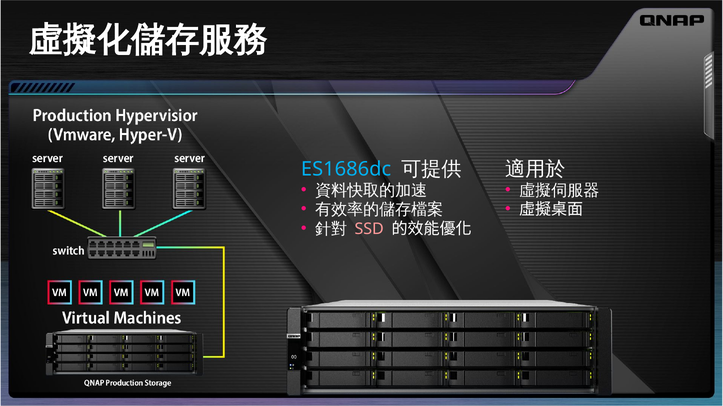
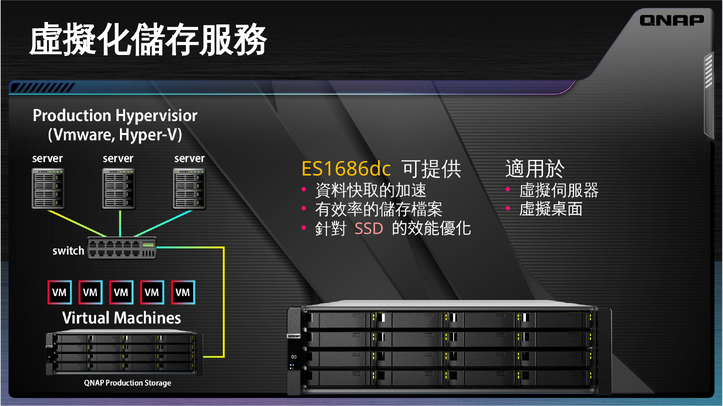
ES1686dc colour: light blue -> yellow (346, 169)
